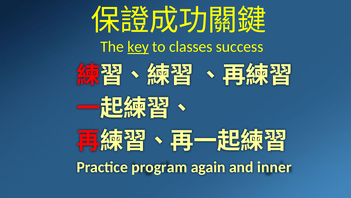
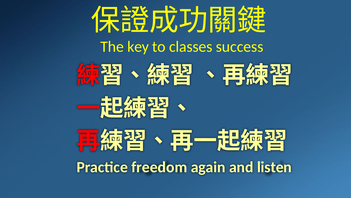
key underline: present -> none (138, 47)
program: program -> freedom (159, 167)
inner: inner -> listen (274, 167)
